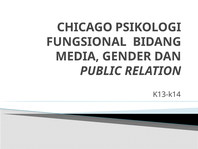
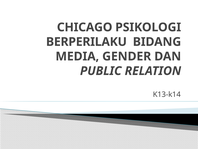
FUNGSIONAL: FUNGSIONAL -> BERPERILAKU (86, 42)
